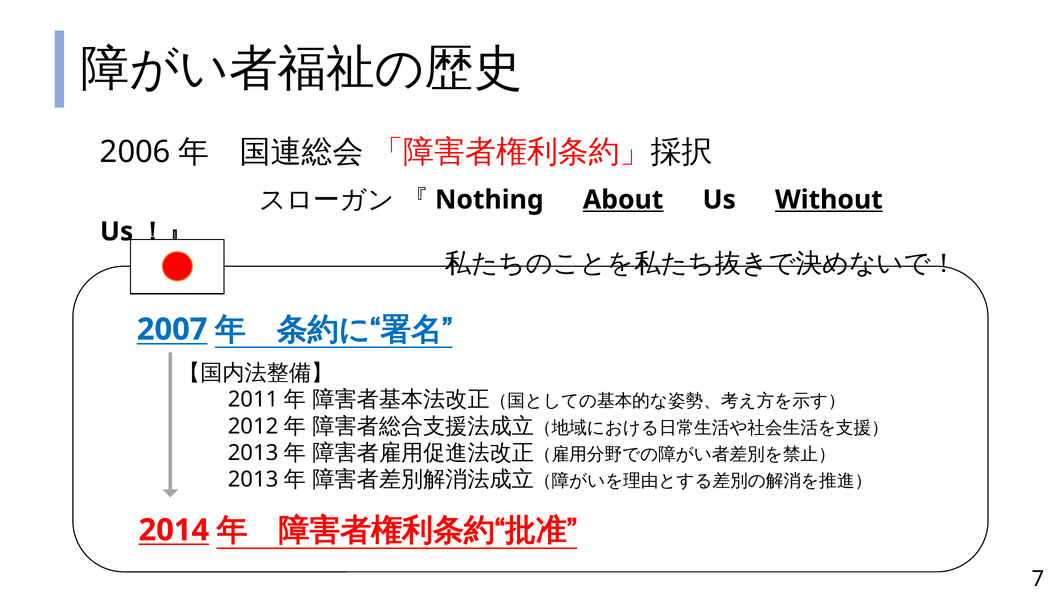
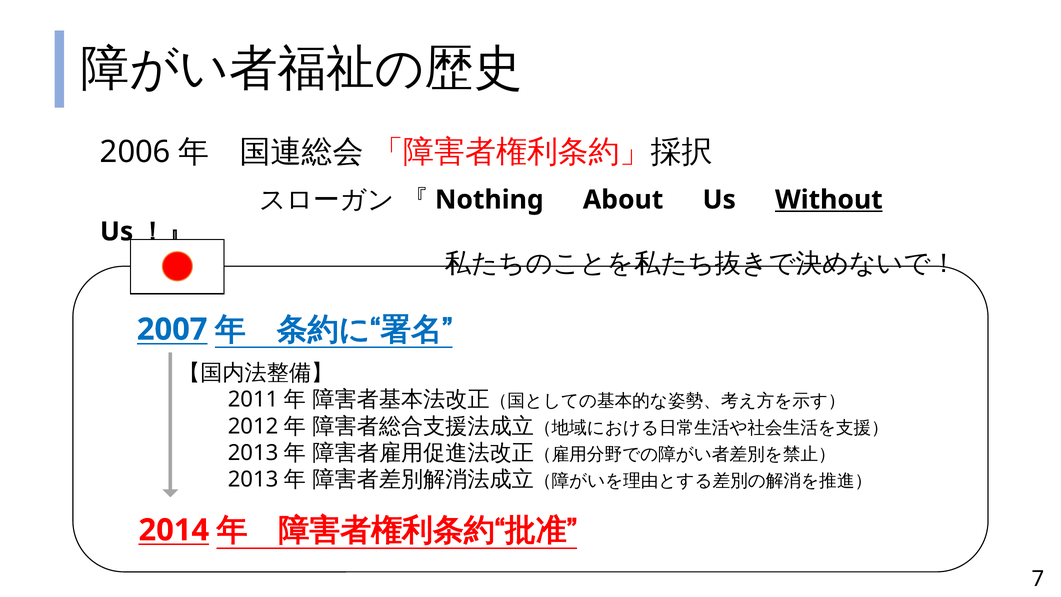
About underline: present -> none (623, 200)
